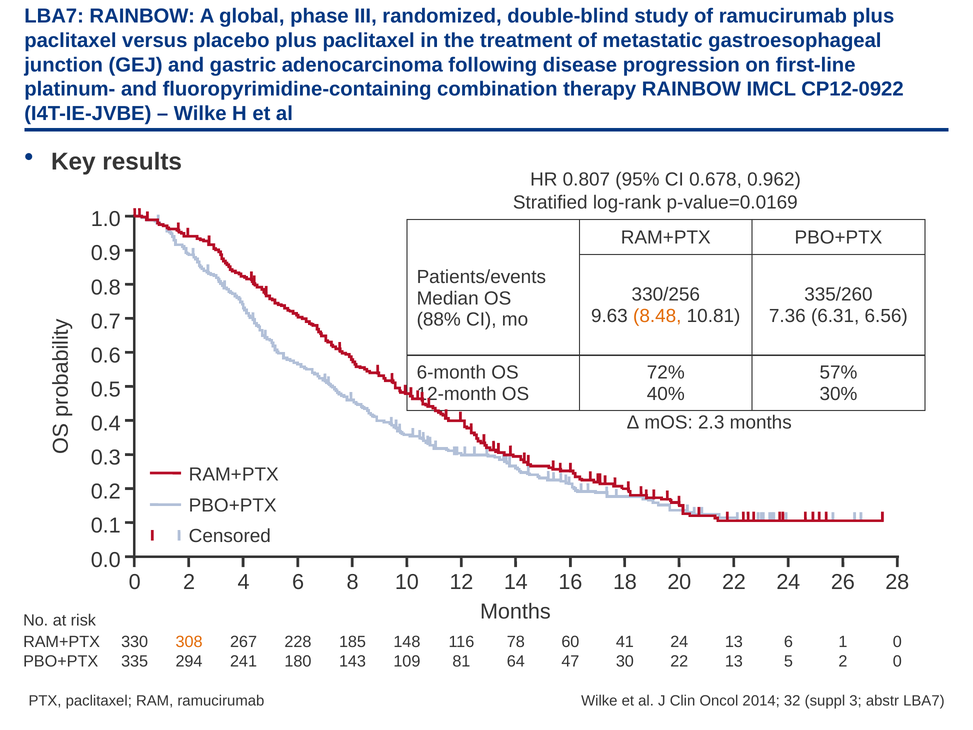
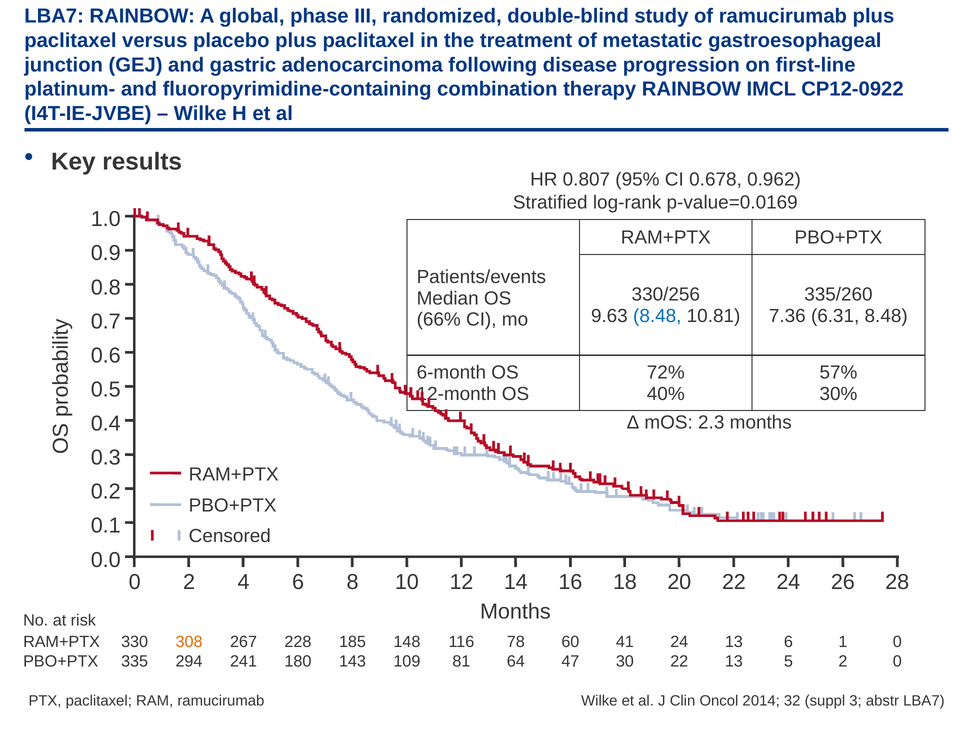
8.48 colour: orange -> blue (657, 316)
6.31 6.56: 6.56 -> 8.48 (886, 316)
88%: 88% -> 66% (439, 319)
